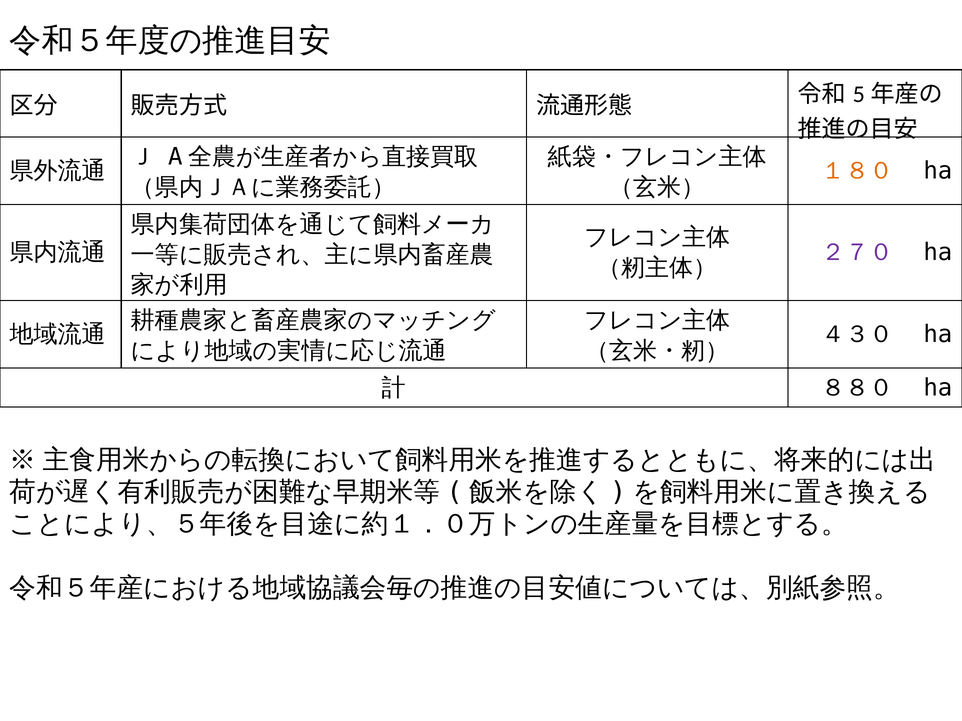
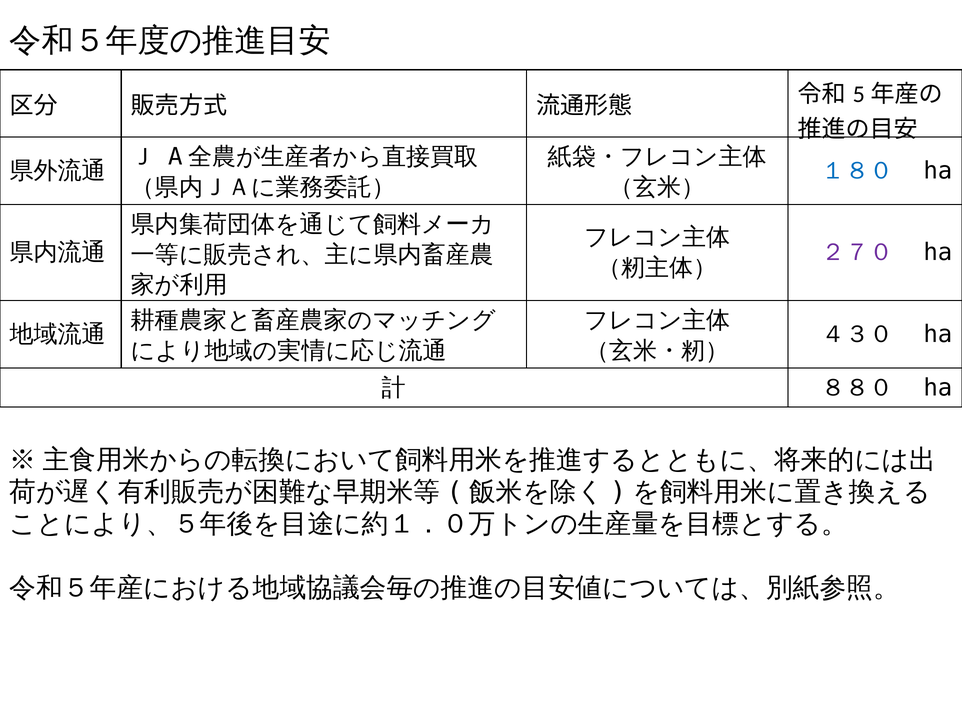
１８０ colour: orange -> blue (857, 171)
